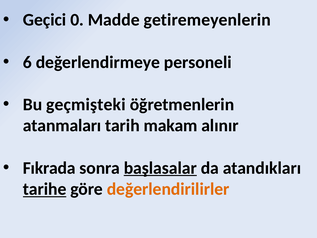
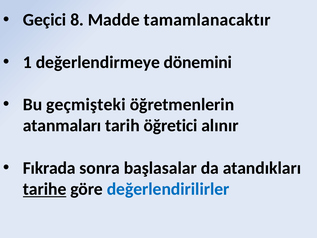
0: 0 -> 8 (77, 20)
getiremeyenlerin: getiremeyenlerin -> tamamlanacaktır (207, 20)
6: 6 -> 1 (27, 62)
personeli: personeli -> dönemini (198, 62)
makam: makam -> öğretici (171, 126)
başlasalar underline: present -> none (160, 168)
değerlendirilirler colour: orange -> blue (168, 189)
